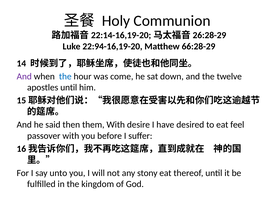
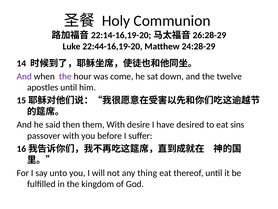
22:94-16,19-20: 22:94-16,19-20 -> 22:44-16,19-20 (112, 46)
66:28-29: 66:28-29 -> 24:28-29 (199, 46)
the colour: blue -> purple (65, 76)
feel: feel -> sins (237, 124)
stony: stony -> thing (147, 173)
